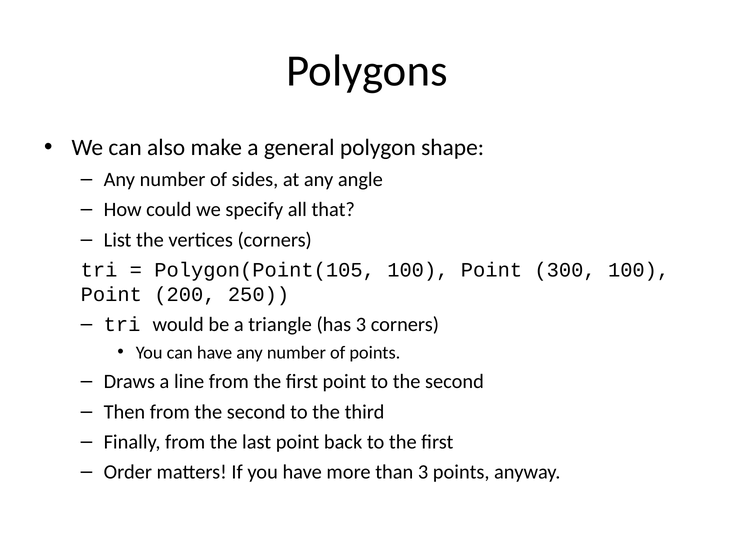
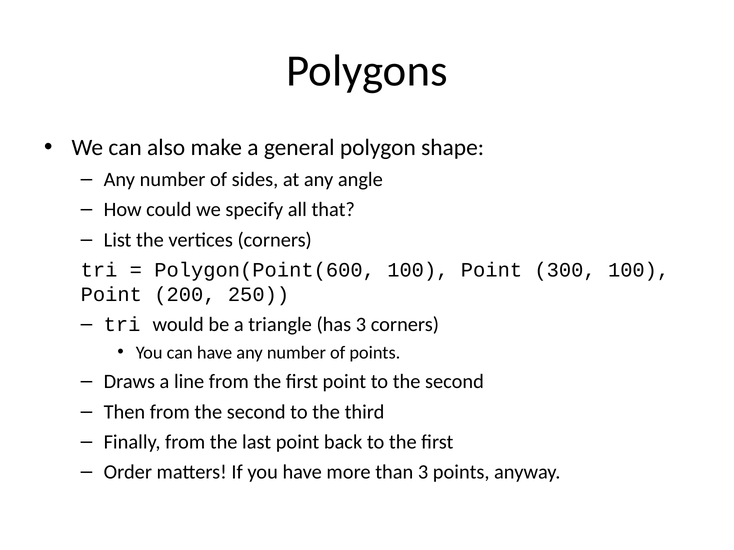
Polygon(Point(105: Polygon(Point(105 -> Polygon(Point(600 (265, 270)
